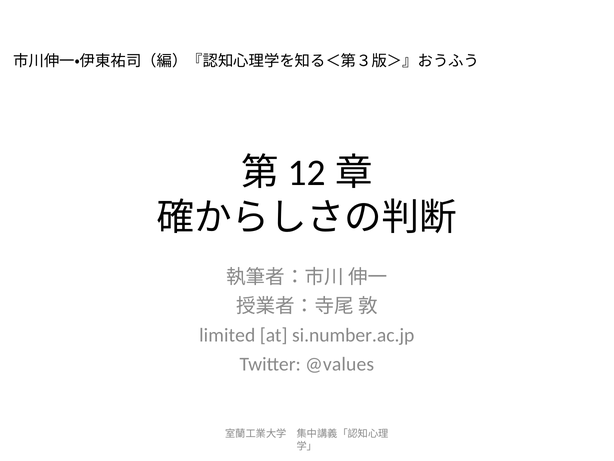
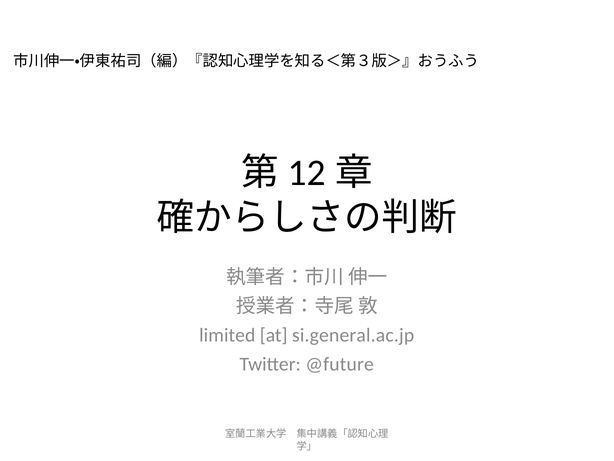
si.number.ac.jp: si.number.ac.jp -> si.general.ac.jp (353, 335)
@values: @values -> @future (340, 364)
